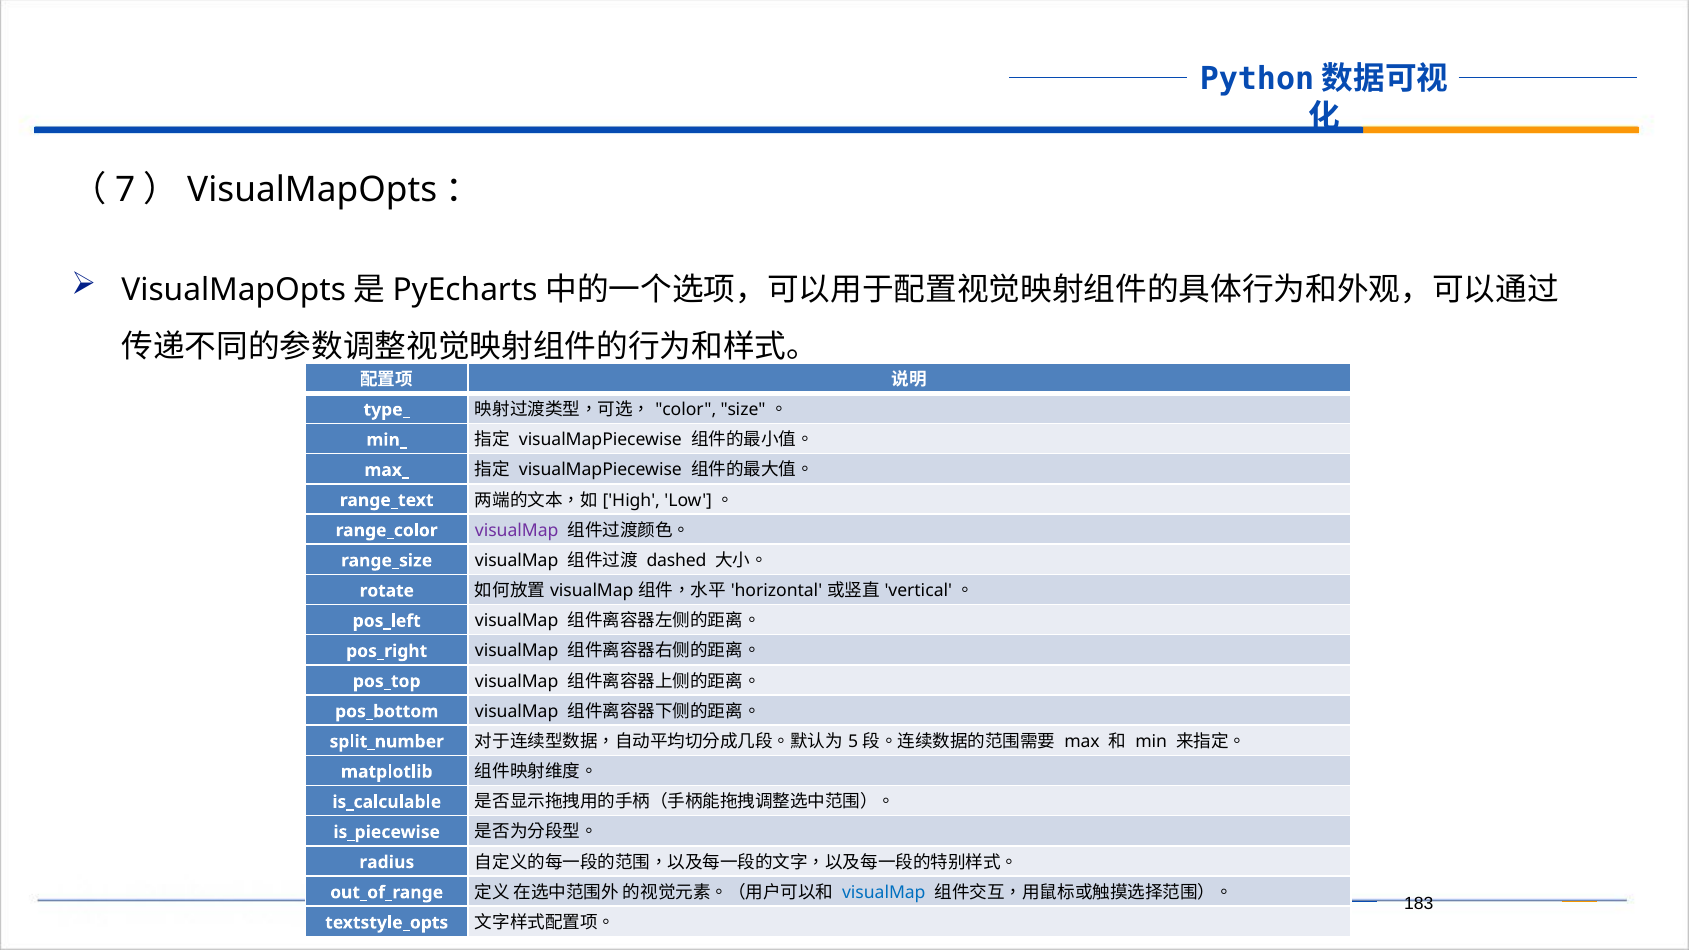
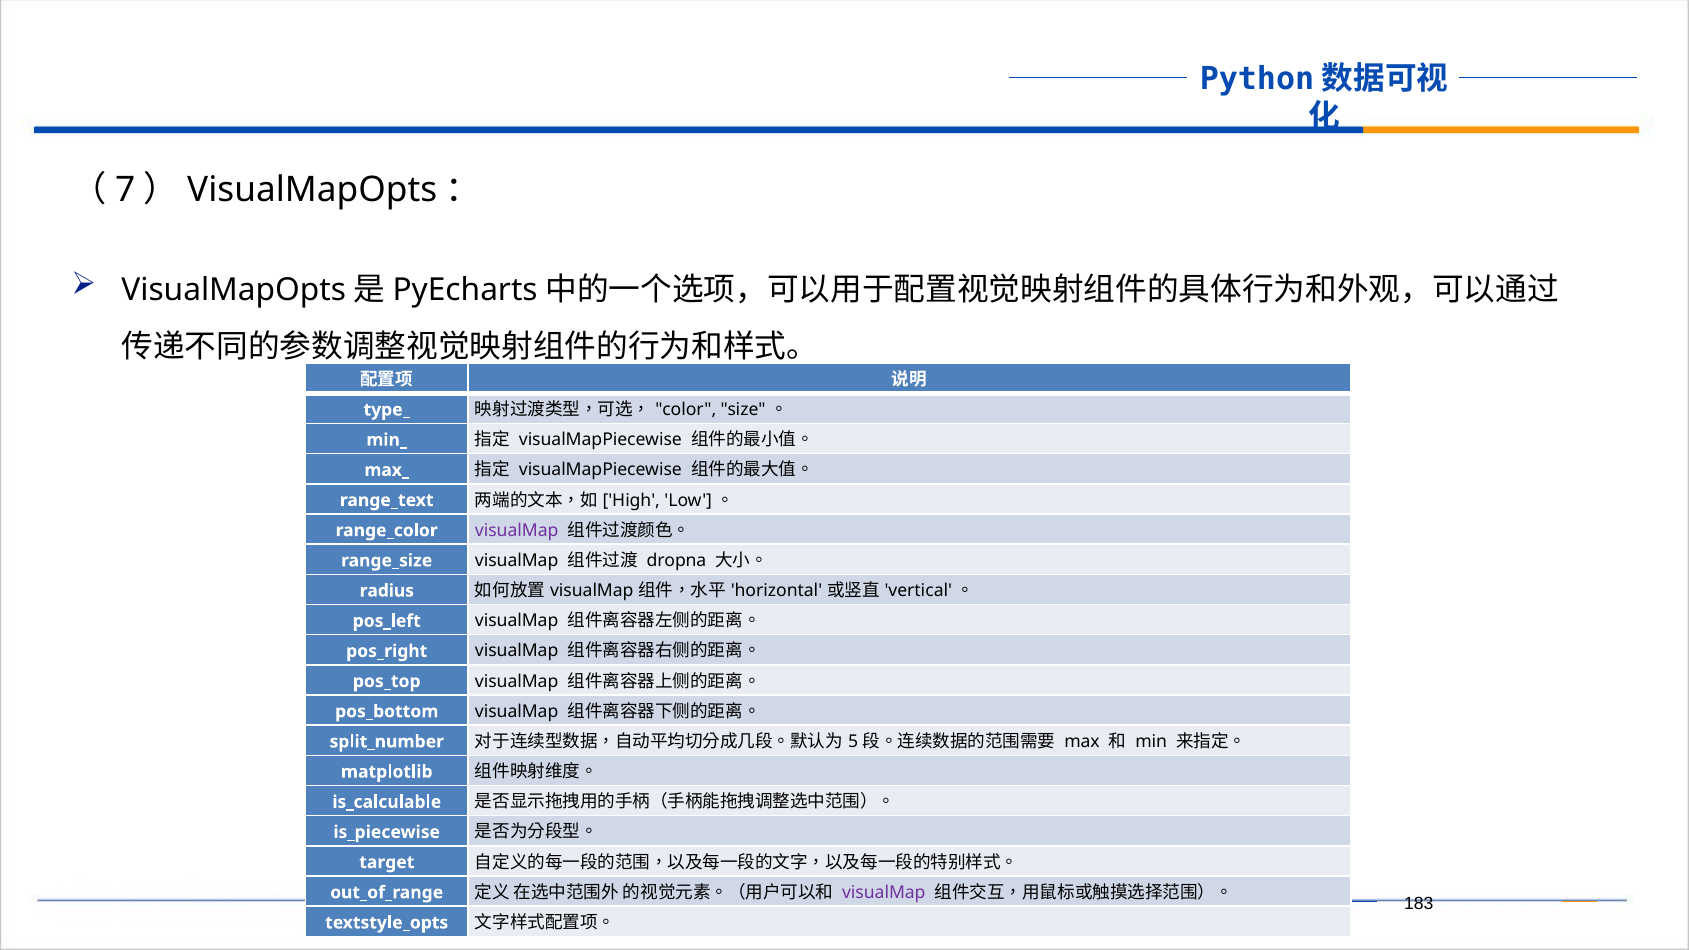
dashed: dashed -> dropna (676, 561)
rotate: rotate -> radius (387, 591)
radius: radius -> target (387, 862)
visualMap colour: blue -> purple (884, 893)
